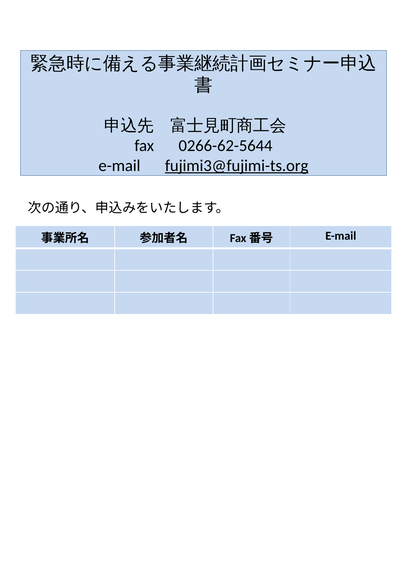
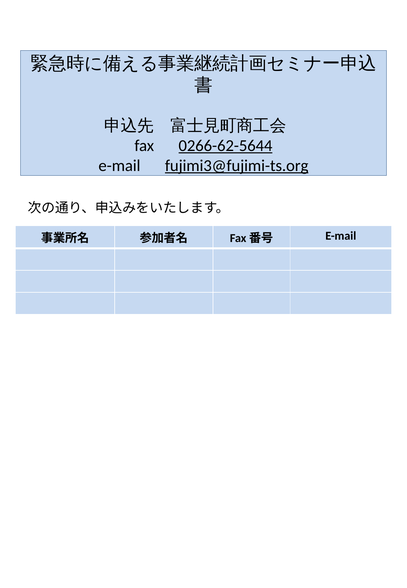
0266-62-5644 underline: none -> present (226, 146)
